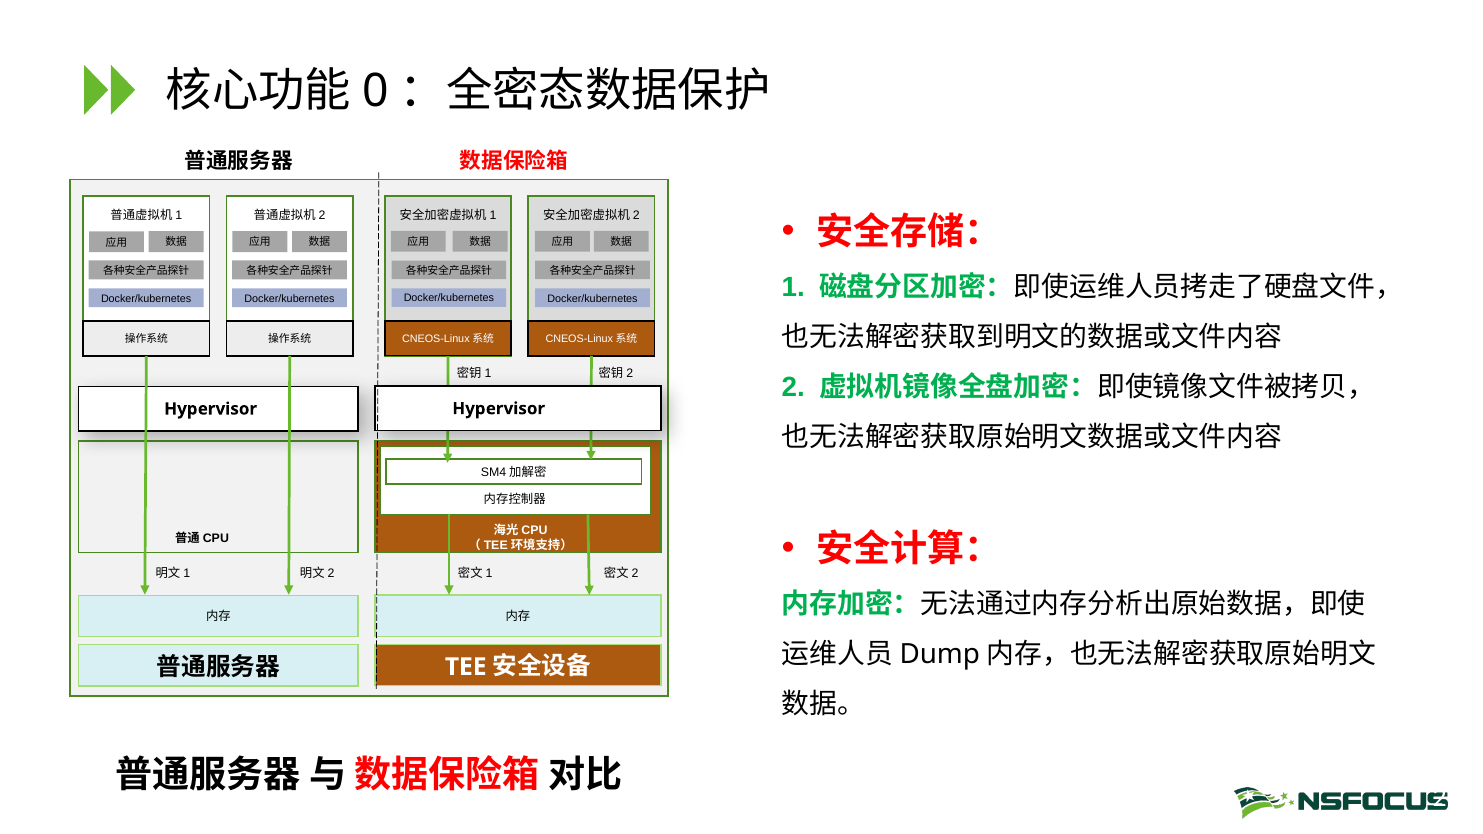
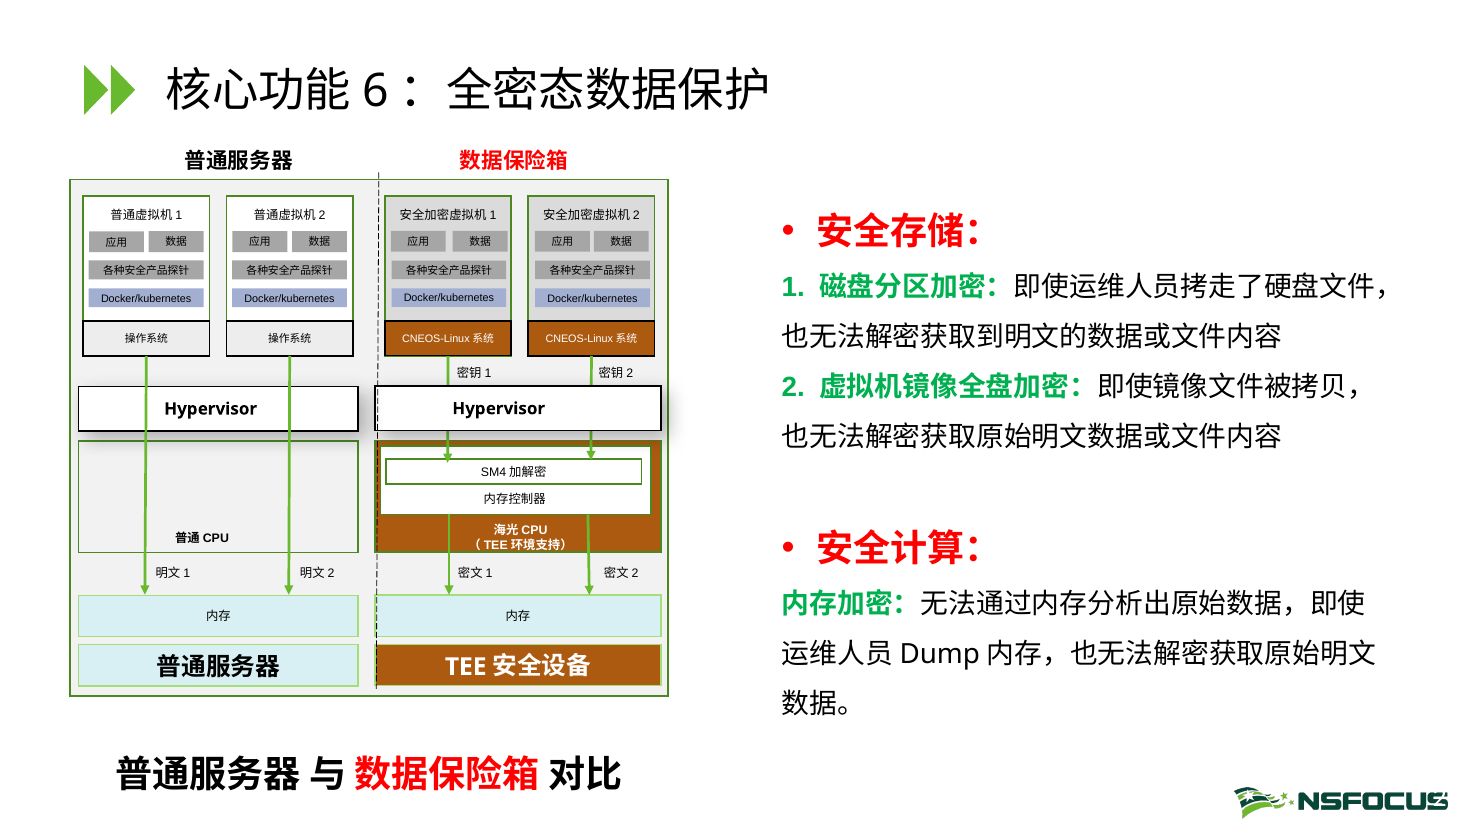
0: 0 -> 6 (375, 91)
